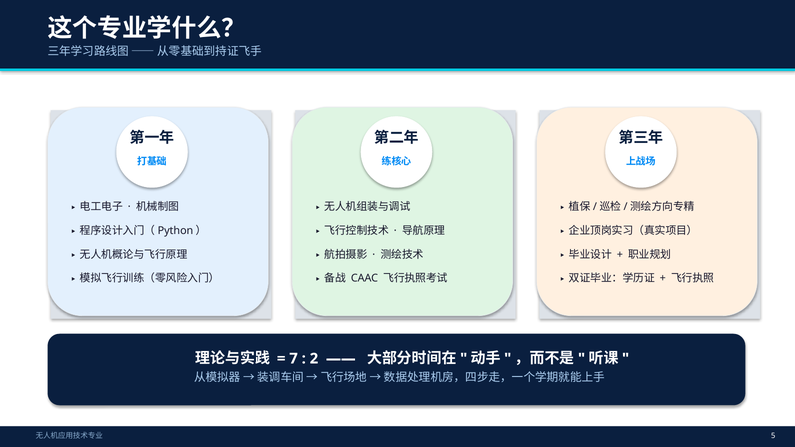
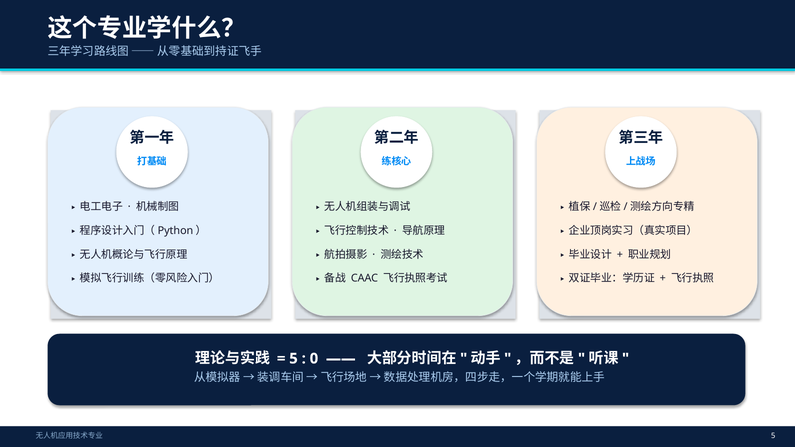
7: 7 -> 5 (294, 359)
2: 2 -> 0 (314, 359)
